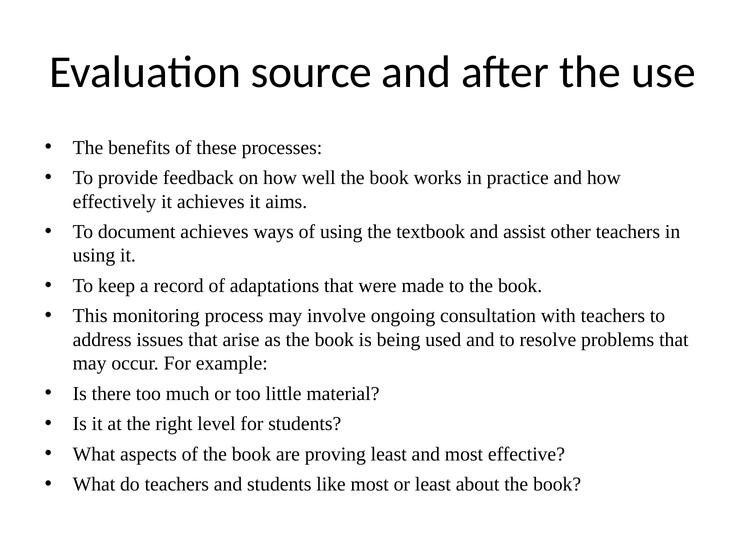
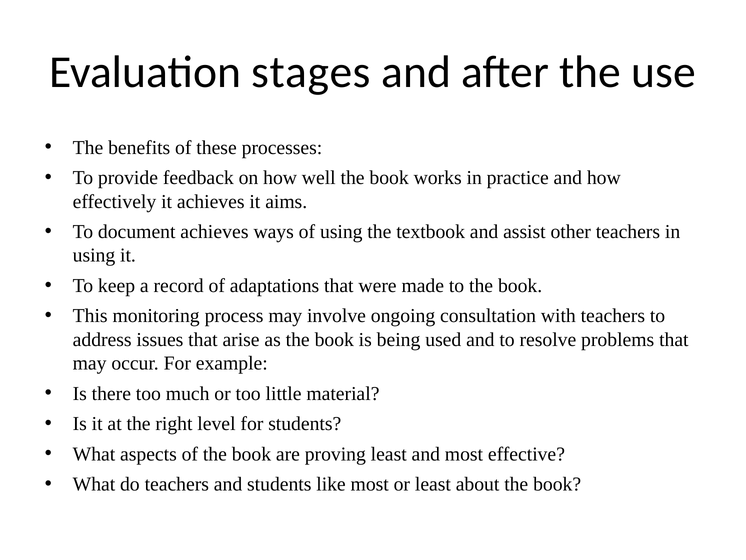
source: source -> stages (311, 72)
